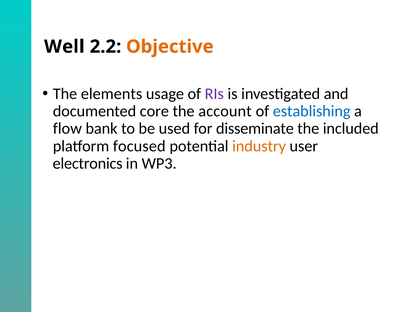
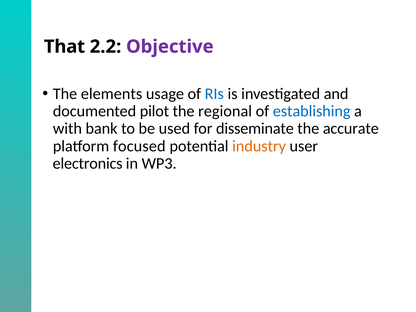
Well: Well -> That (64, 47)
Objective colour: orange -> purple (170, 47)
RIs colour: purple -> blue (214, 94)
core: core -> pilot (154, 111)
account: account -> regional (225, 111)
flow: flow -> with (67, 129)
included: included -> accurate (351, 129)
